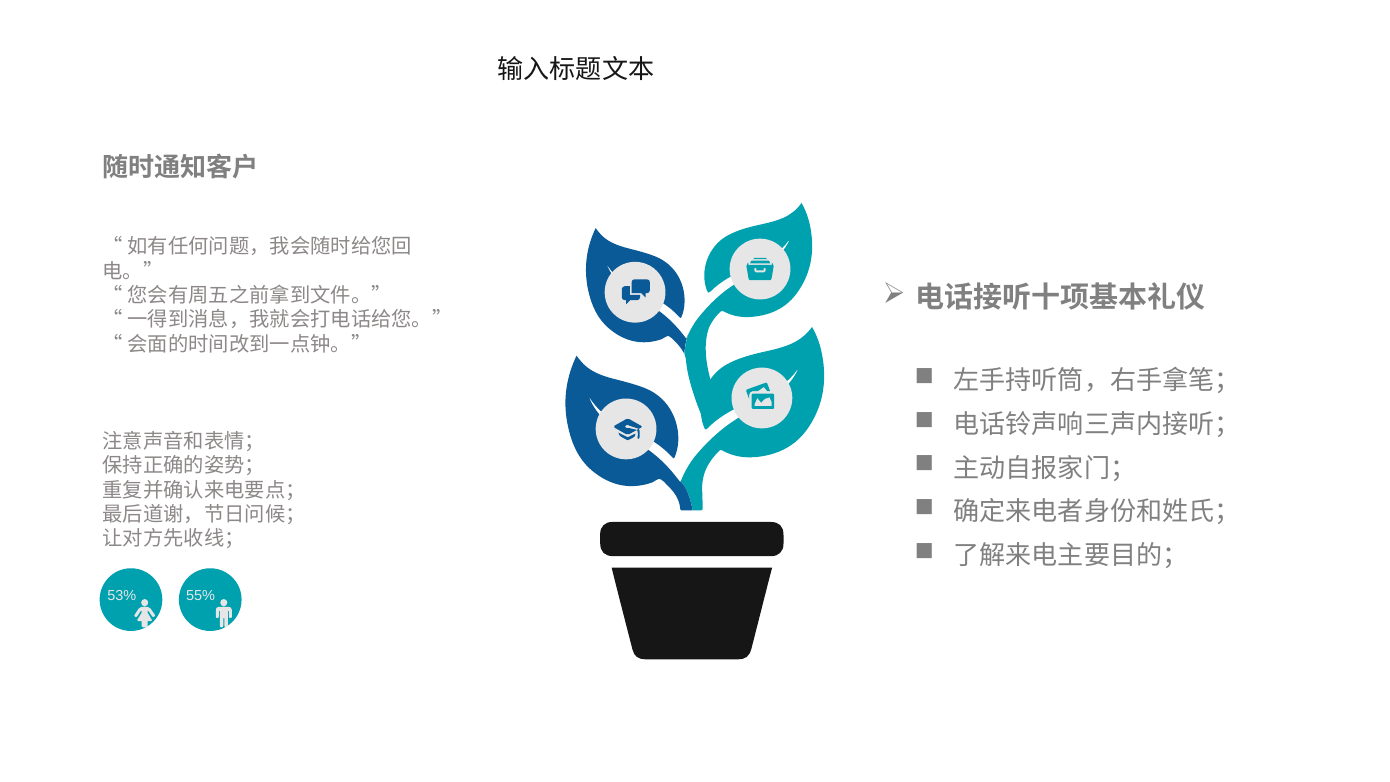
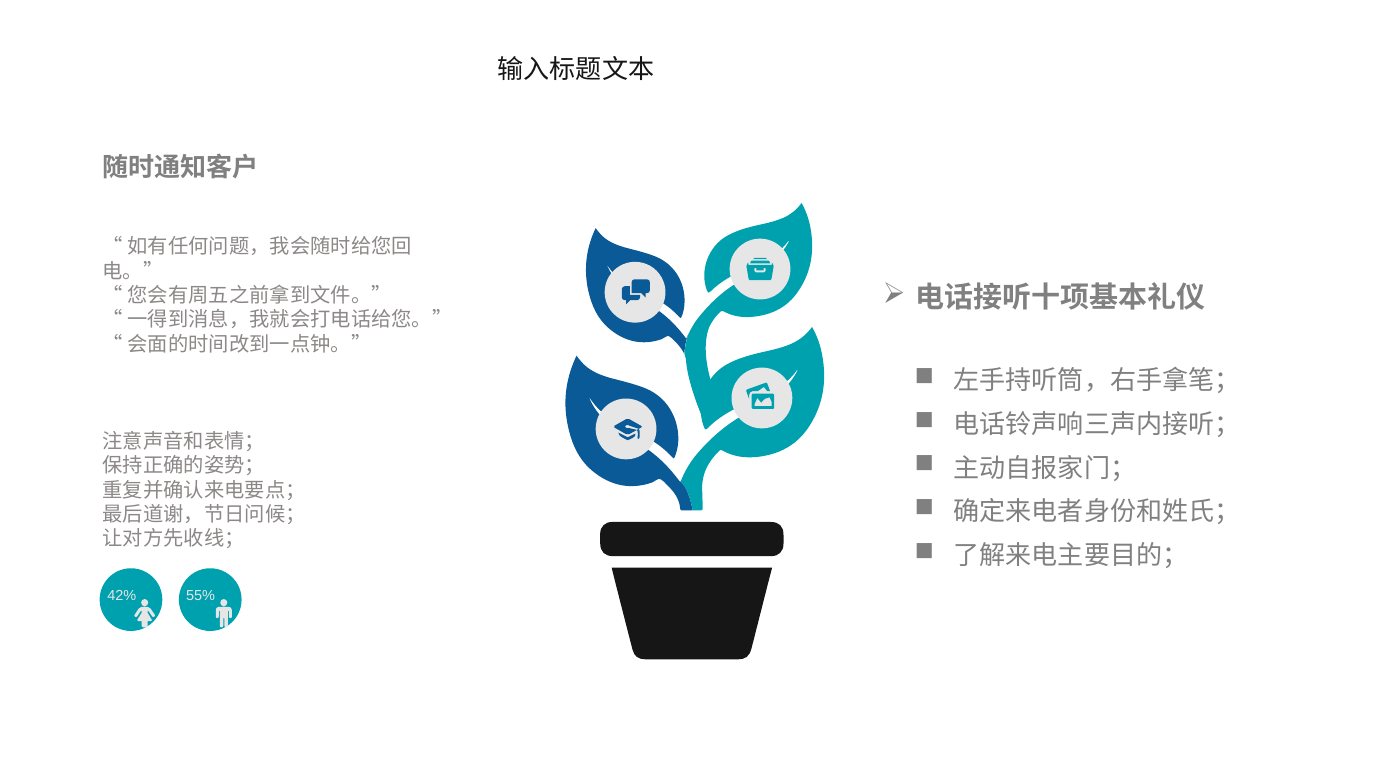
53%: 53% -> 42% (122, 596)
